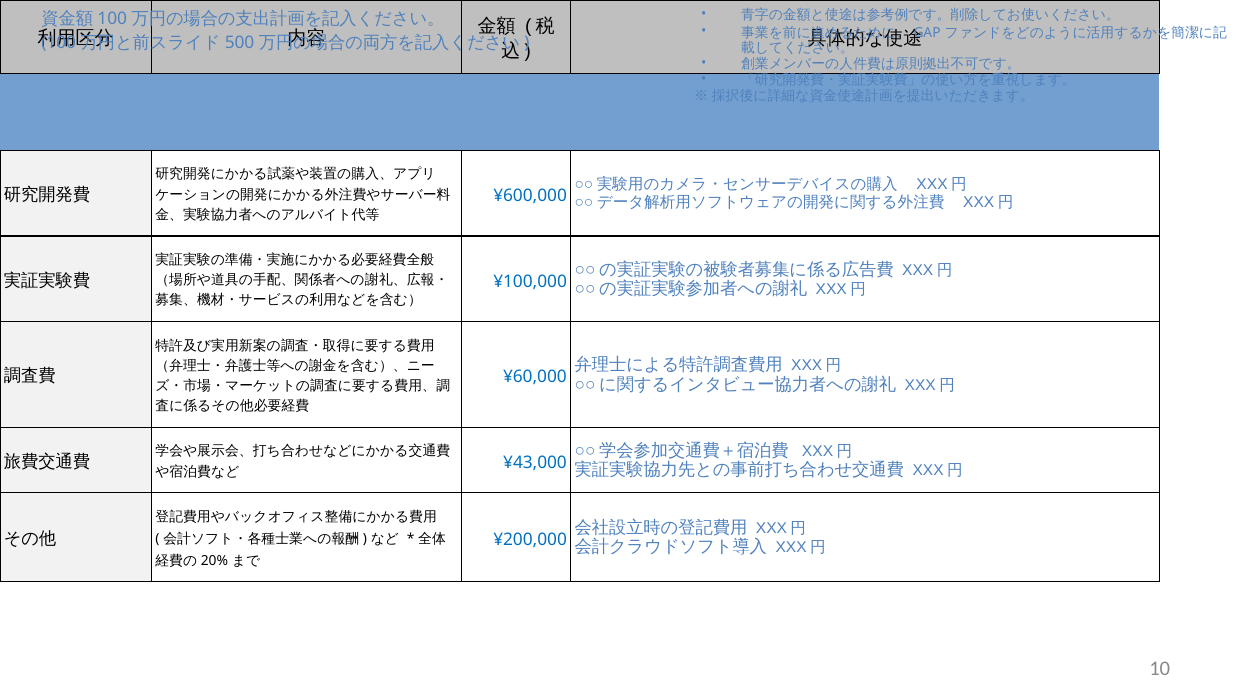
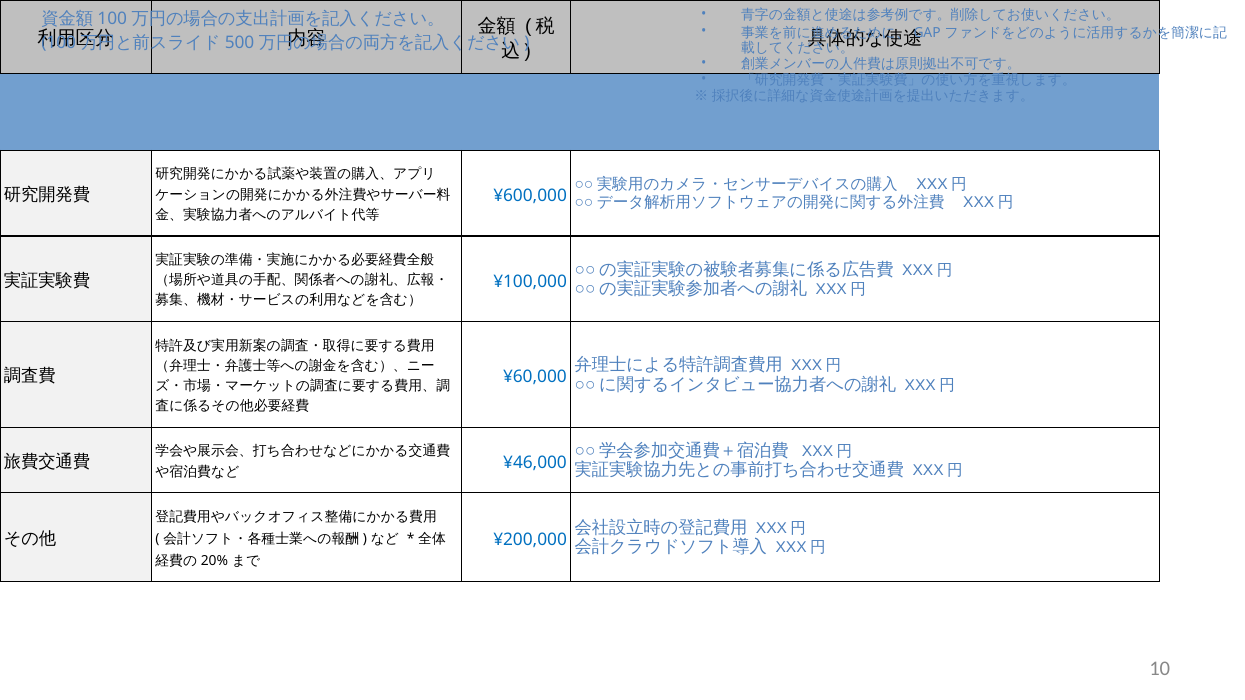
¥43,000: ¥43,000 -> ¥46,000 (535, 463)
